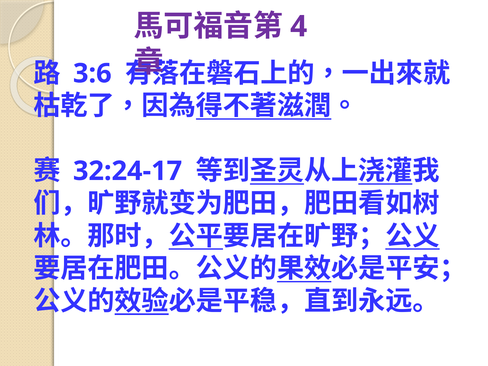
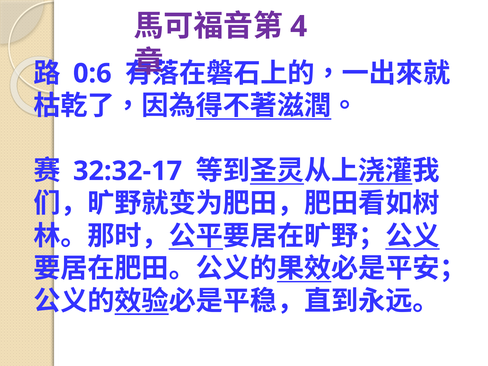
3:6: 3:6 -> 0:6 (92, 73)
32:24-17: 32:24-17 -> 32:32-17 (128, 171)
